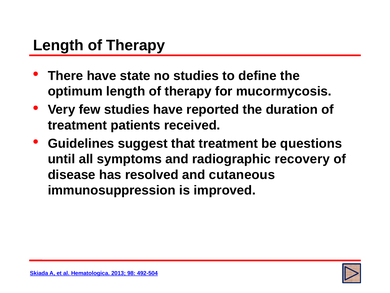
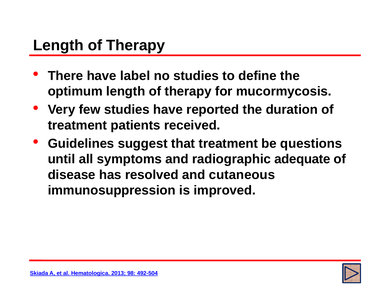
state: state -> label (135, 76)
recovery: recovery -> adequate (302, 159)
